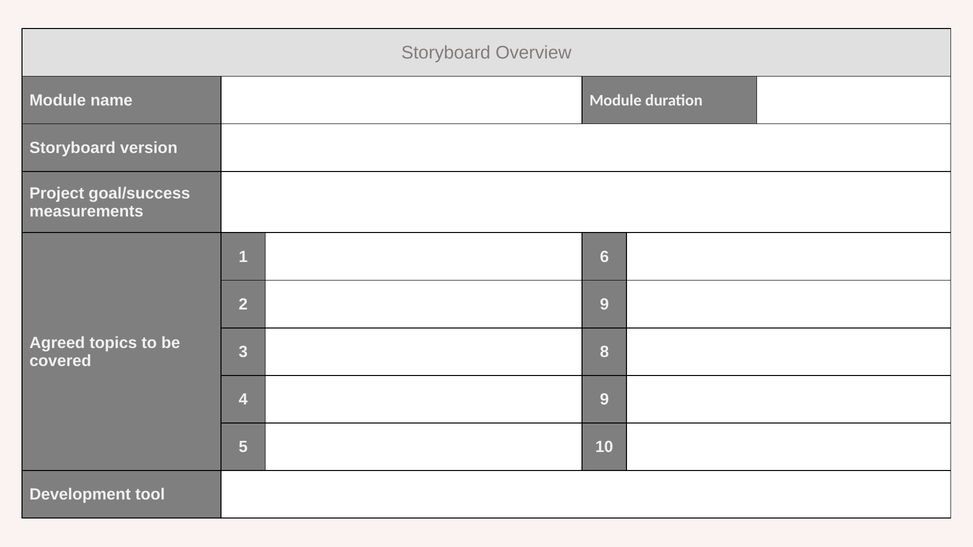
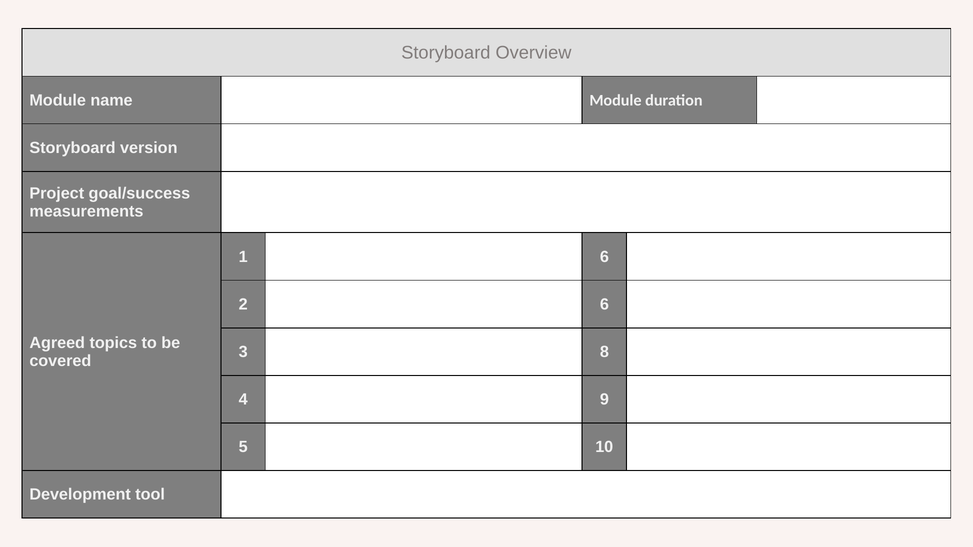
2 9: 9 -> 6 (604, 304)
